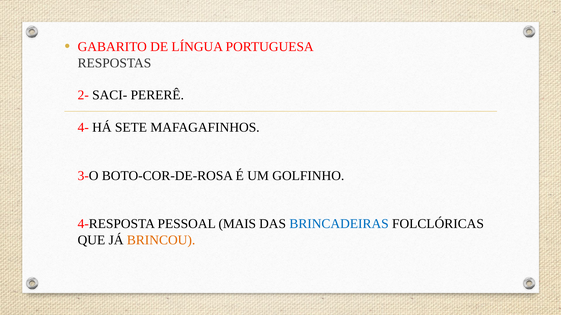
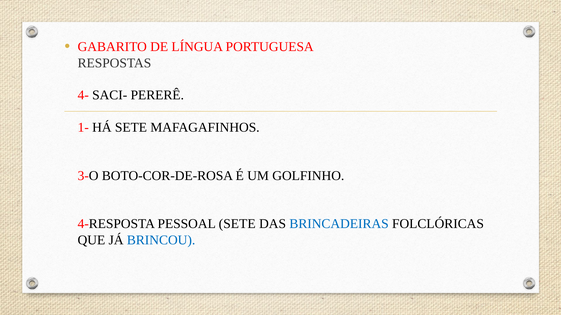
2-: 2- -> 4- (83, 95)
4-: 4- -> 1- (83, 128)
PESSOAL MAIS: MAIS -> SETE (237, 224)
BRINCOU colour: orange -> blue (161, 240)
